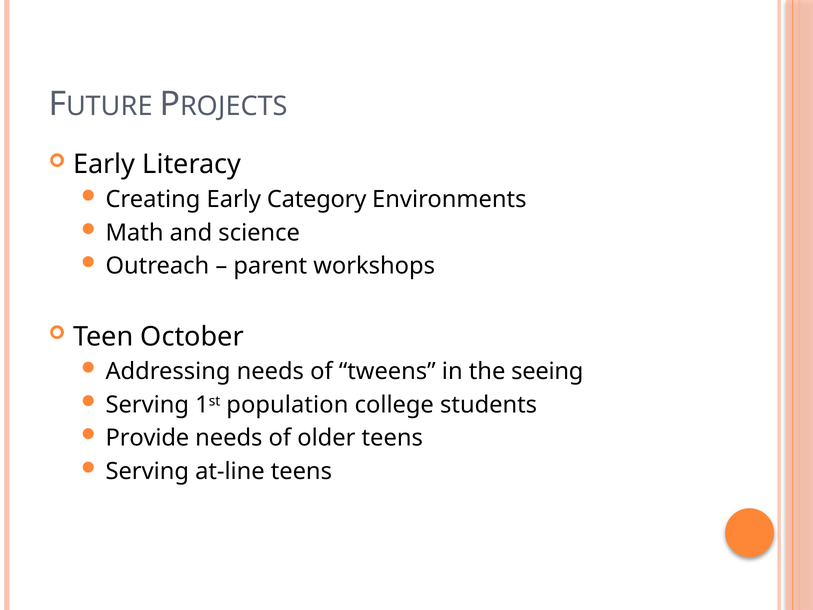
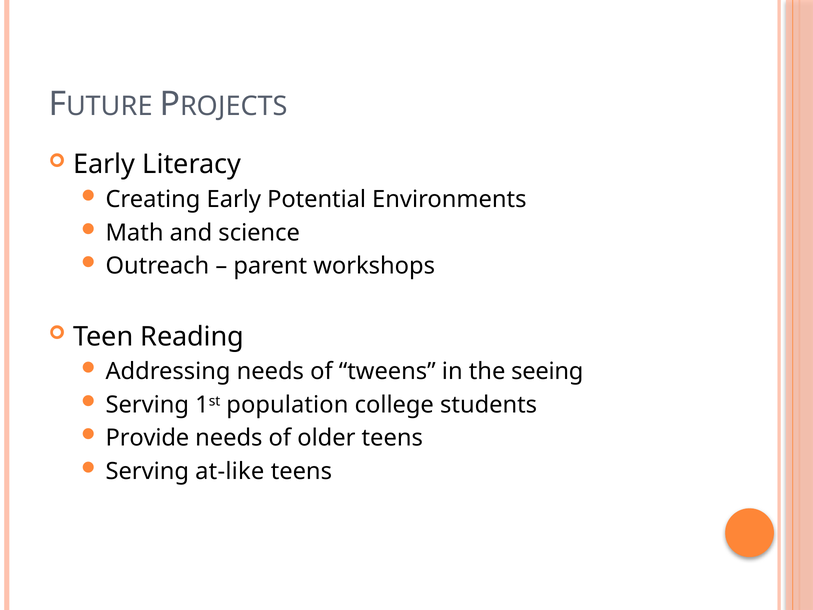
Category: Category -> Potential (317, 199)
October: October -> Reading (192, 337)
at-line: at-line -> at-like (230, 471)
